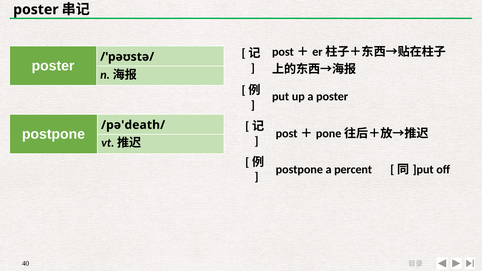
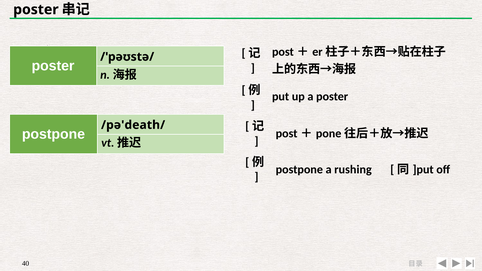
percent: percent -> rushing (353, 169)
